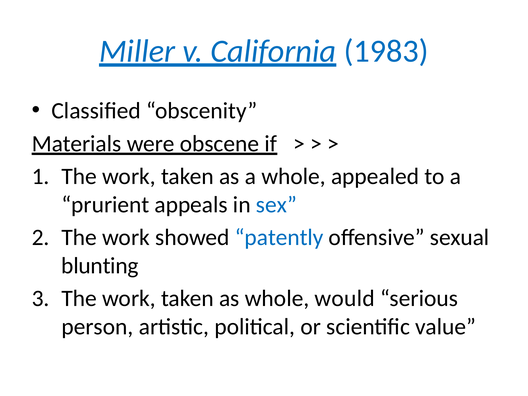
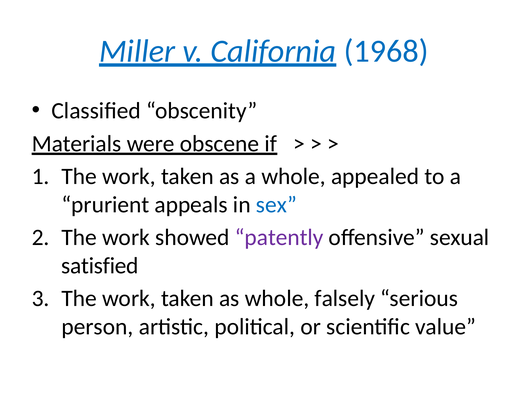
1983: 1983 -> 1968 (386, 51)
patently colour: blue -> purple (279, 238)
blunting: blunting -> satisfied (100, 266)
would: would -> falsely (345, 299)
